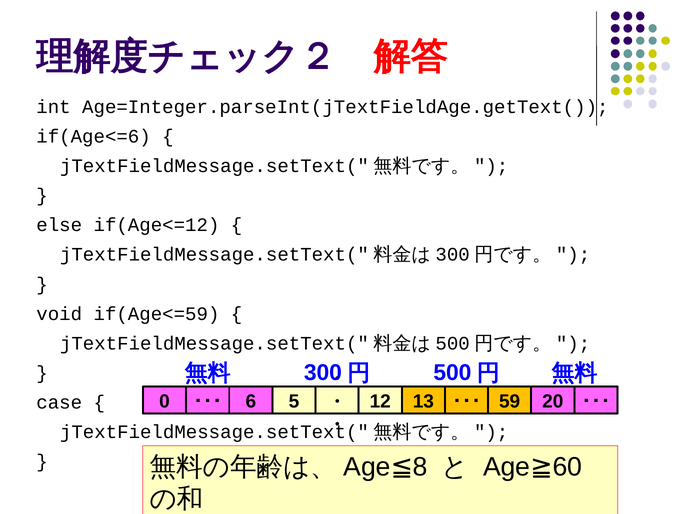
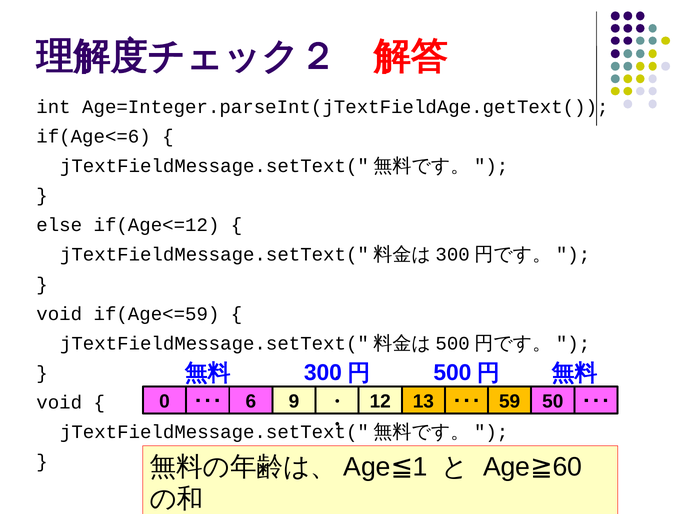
5: 5 -> 9 (294, 401)
20: 20 -> 50 (553, 401)
case: case -> void (59, 402)
8: 8 -> 1 (420, 467)
